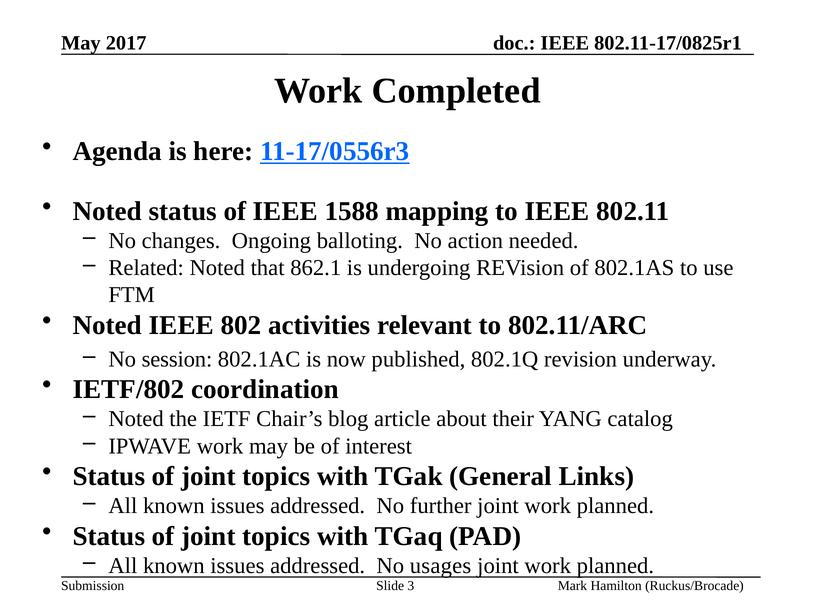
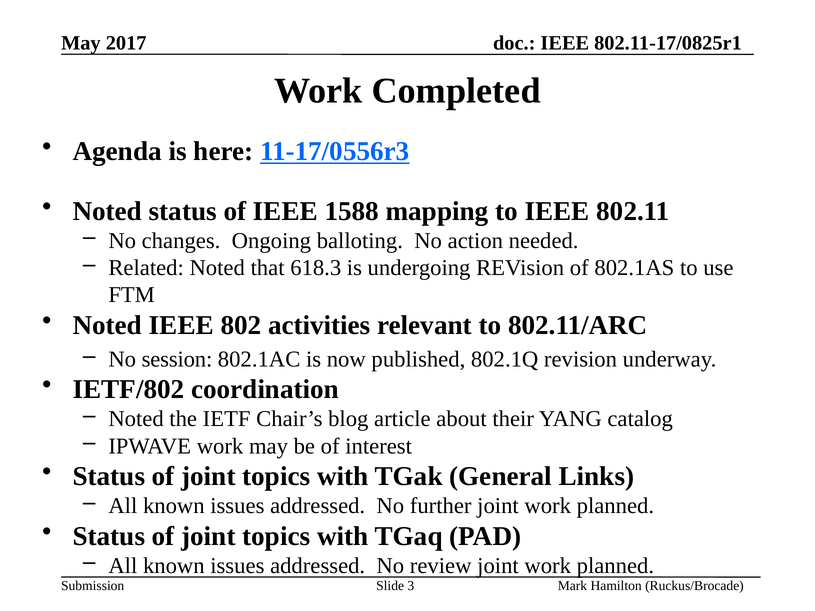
862.1: 862.1 -> 618.3 (316, 268)
usages: usages -> review (441, 566)
